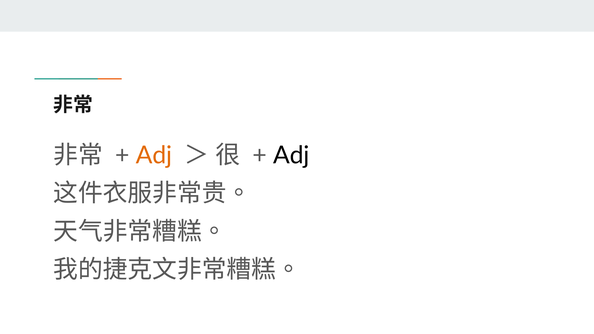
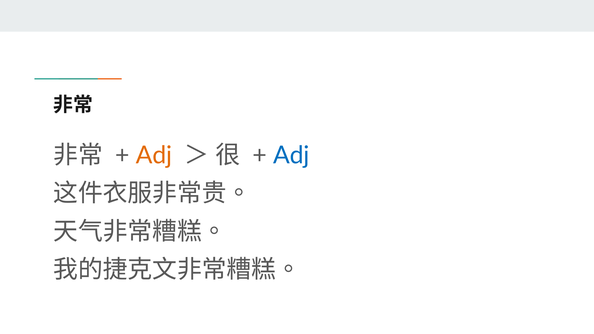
Adj colour: black -> blue (291, 155)
